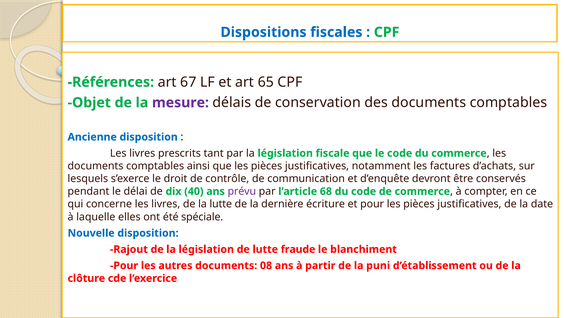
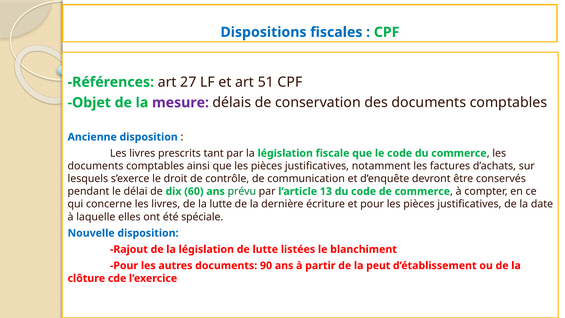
67: 67 -> 27 (188, 82)
65: 65 -> 51 (266, 82)
40: 40 -> 60 (194, 191)
prévu colour: purple -> green (242, 191)
68: 68 -> 13 (326, 191)
fraude: fraude -> listées (298, 249)
08: 08 -> 90 (266, 265)
puni: puni -> peut (378, 265)
